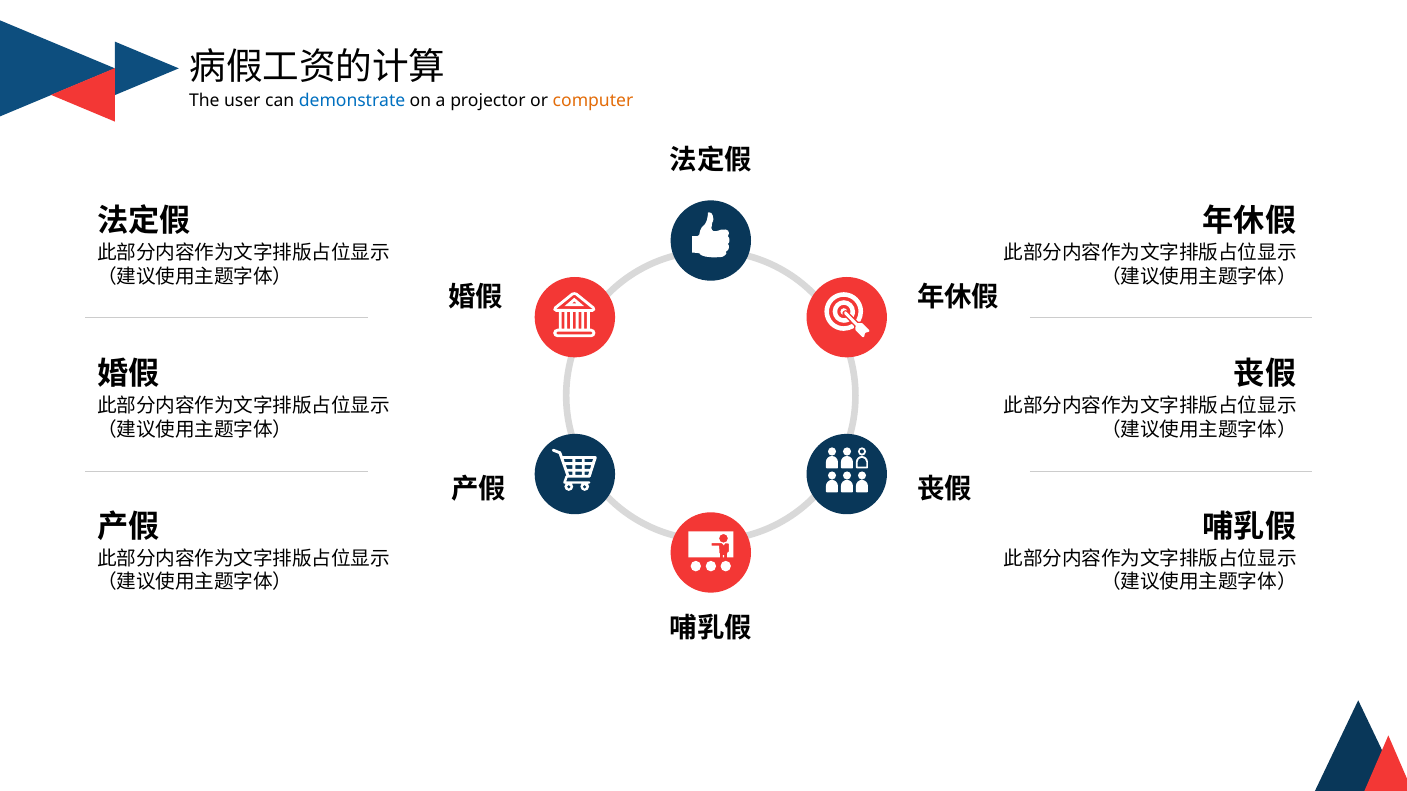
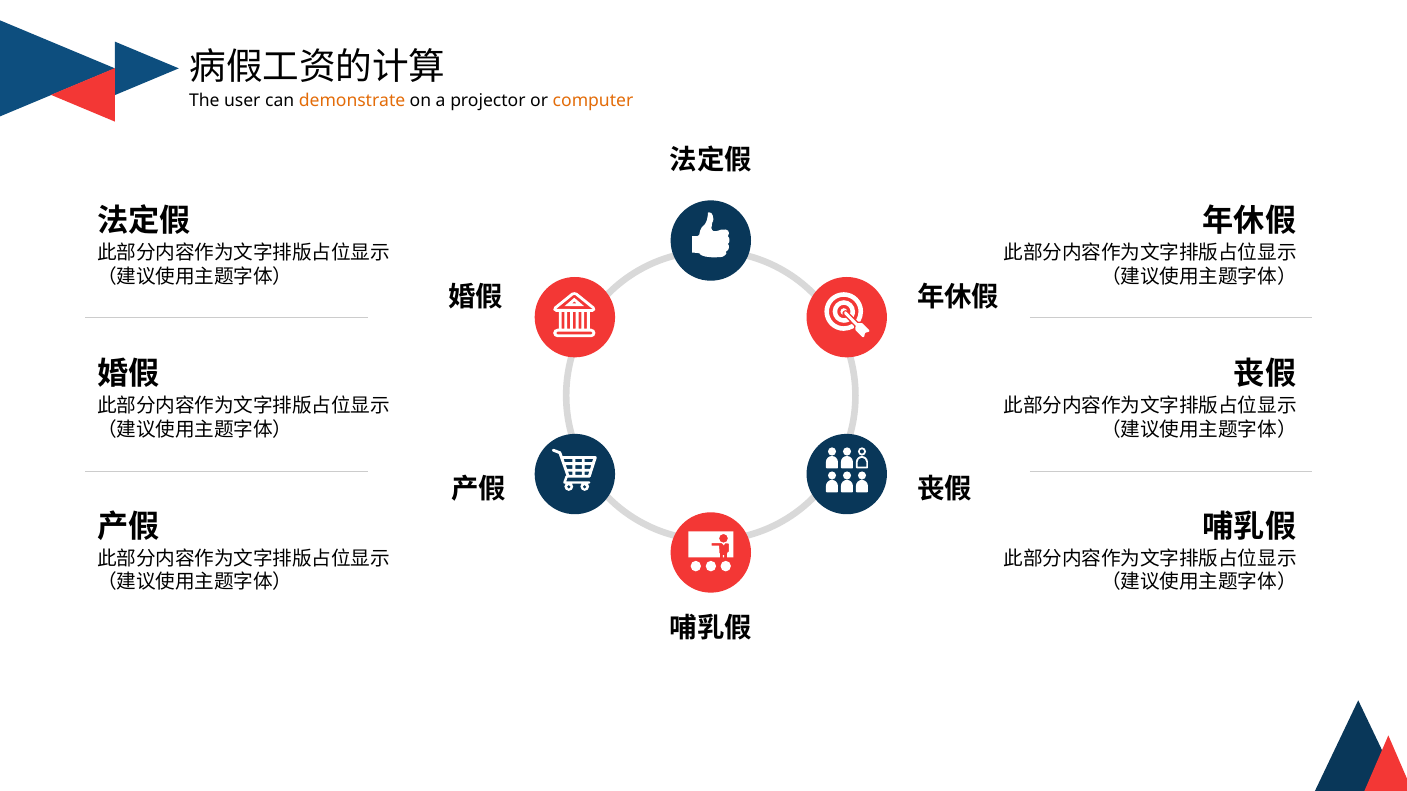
demonstrate colour: blue -> orange (352, 101)
